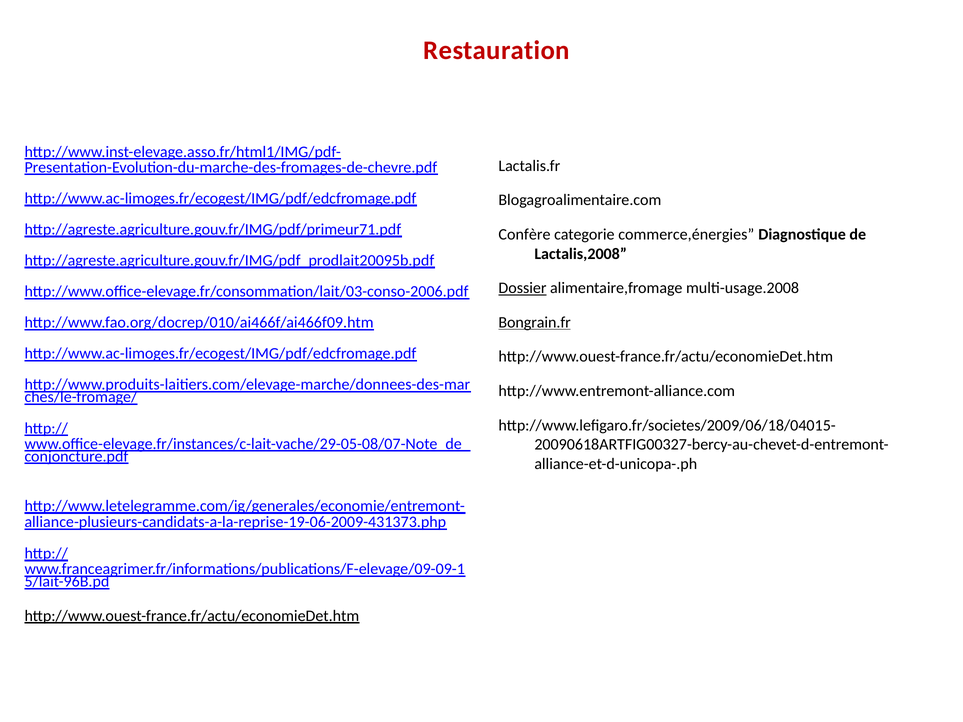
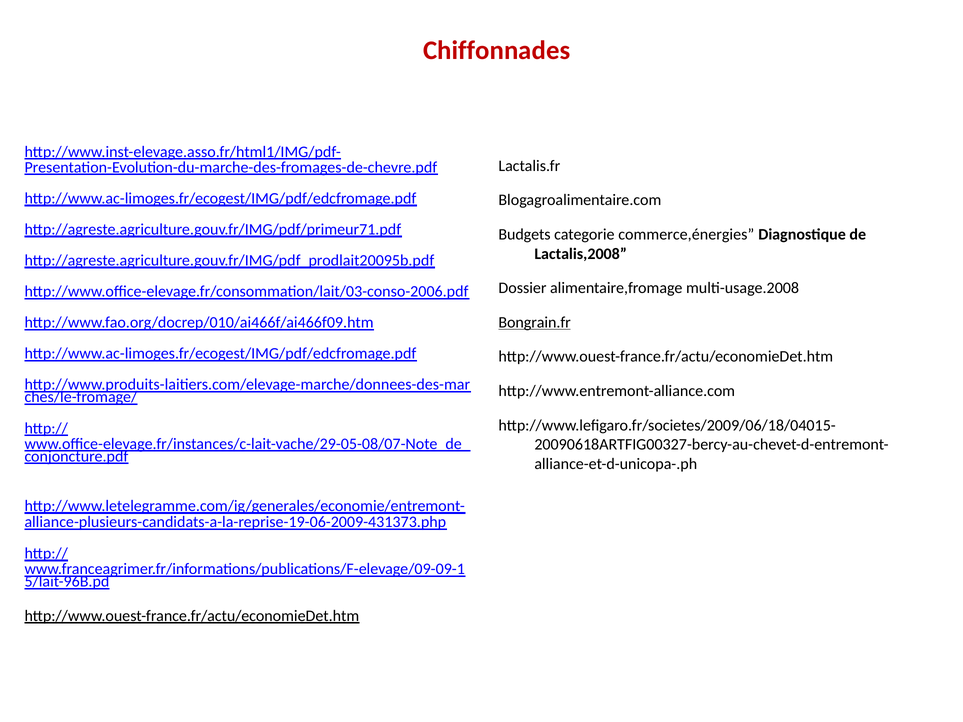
Restauration: Restauration -> Chiffonnades (497, 50)
Confère: Confère -> Budgets (525, 235)
Dossier underline: present -> none (522, 288)
